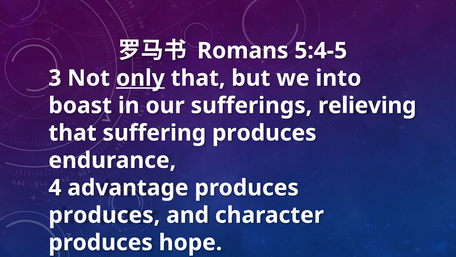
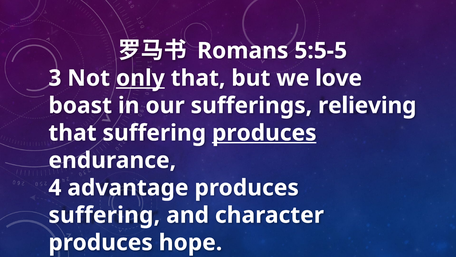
5:4-5: 5:4-5 -> 5:5-5 (321, 51)
into: into -> love (339, 78)
produces underline: none -> present (264, 133)
produces: produces -> suffering (104, 215)
